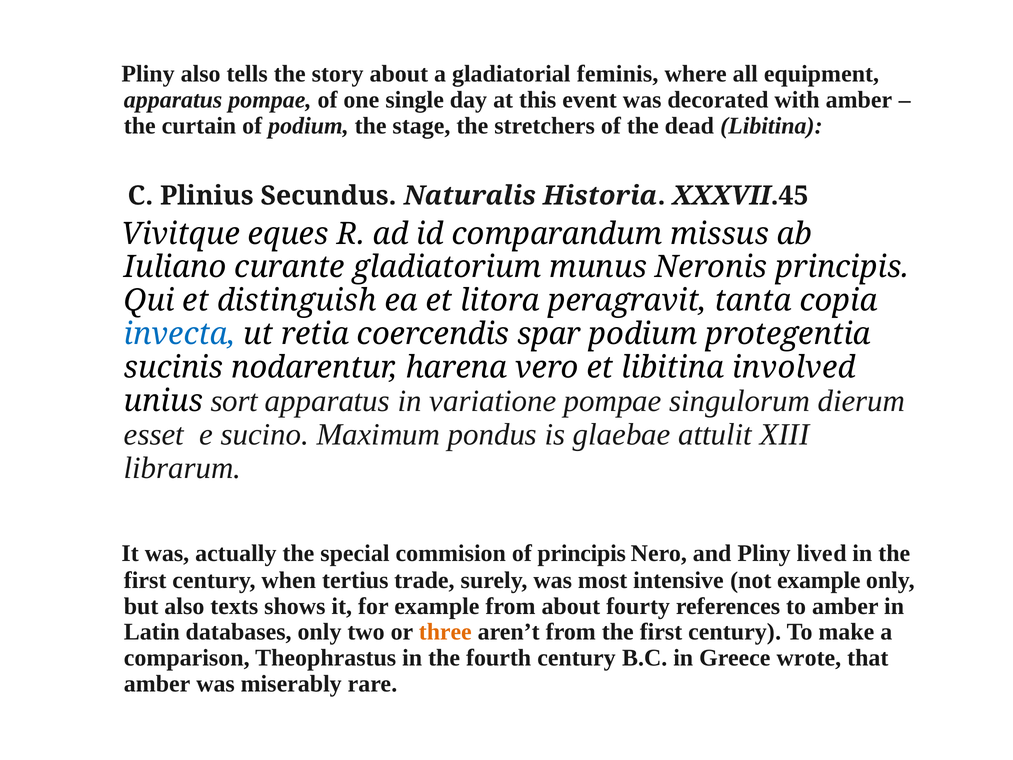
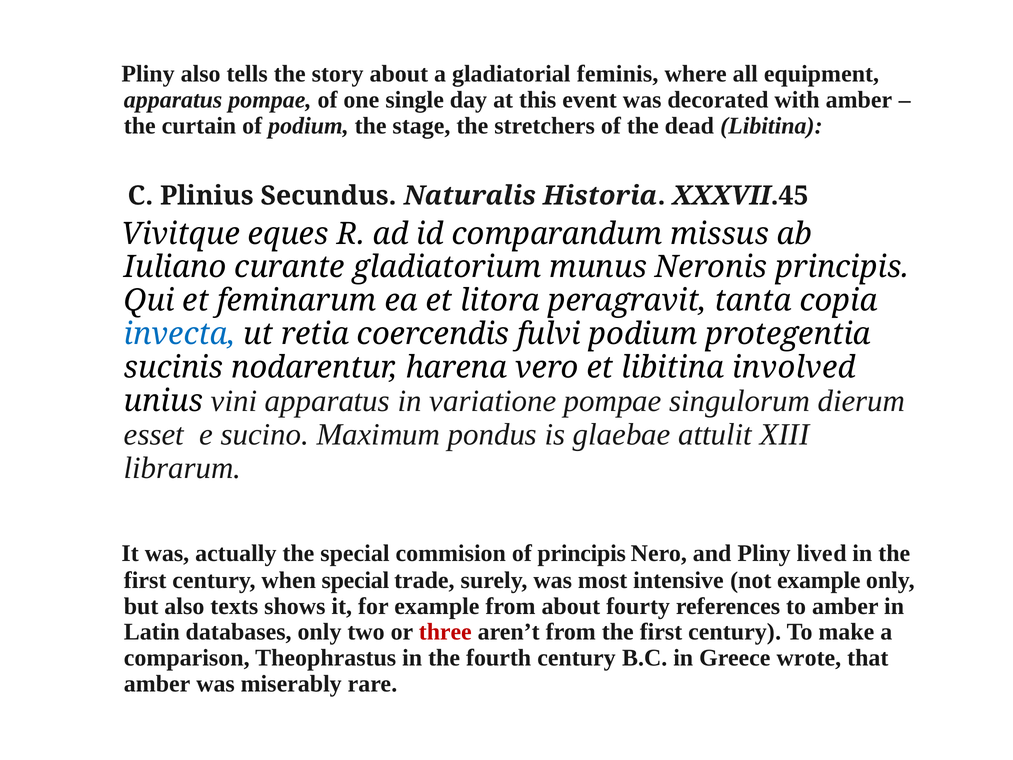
distinguish: distinguish -> feminarum (297, 301)
spar: spar -> fulvi (549, 334)
sort: sort -> vini (234, 401)
when tertius: tertius -> special (355, 580)
three colour: orange -> red (445, 632)
